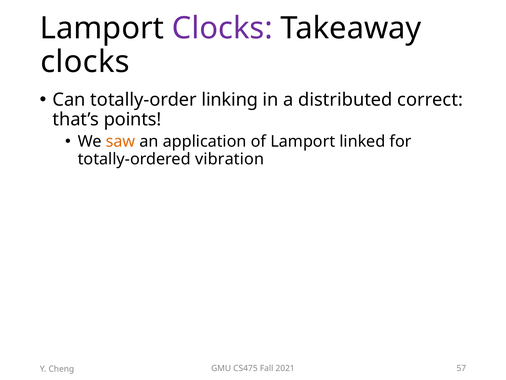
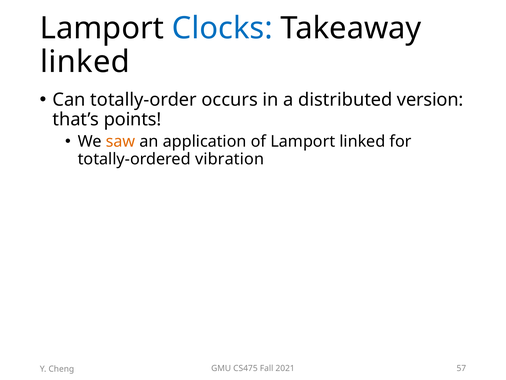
Clocks colour: purple -> blue (222, 28)
clocks: clocks -> linked (85, 62)
linking: linking -> occurs (230, 100)
correct: correct -> version (430, 100)
